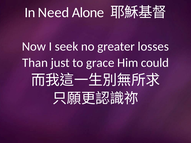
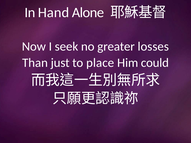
Need: Need -> Hand (54, 12)
grace: grace -> place (100, 63)
